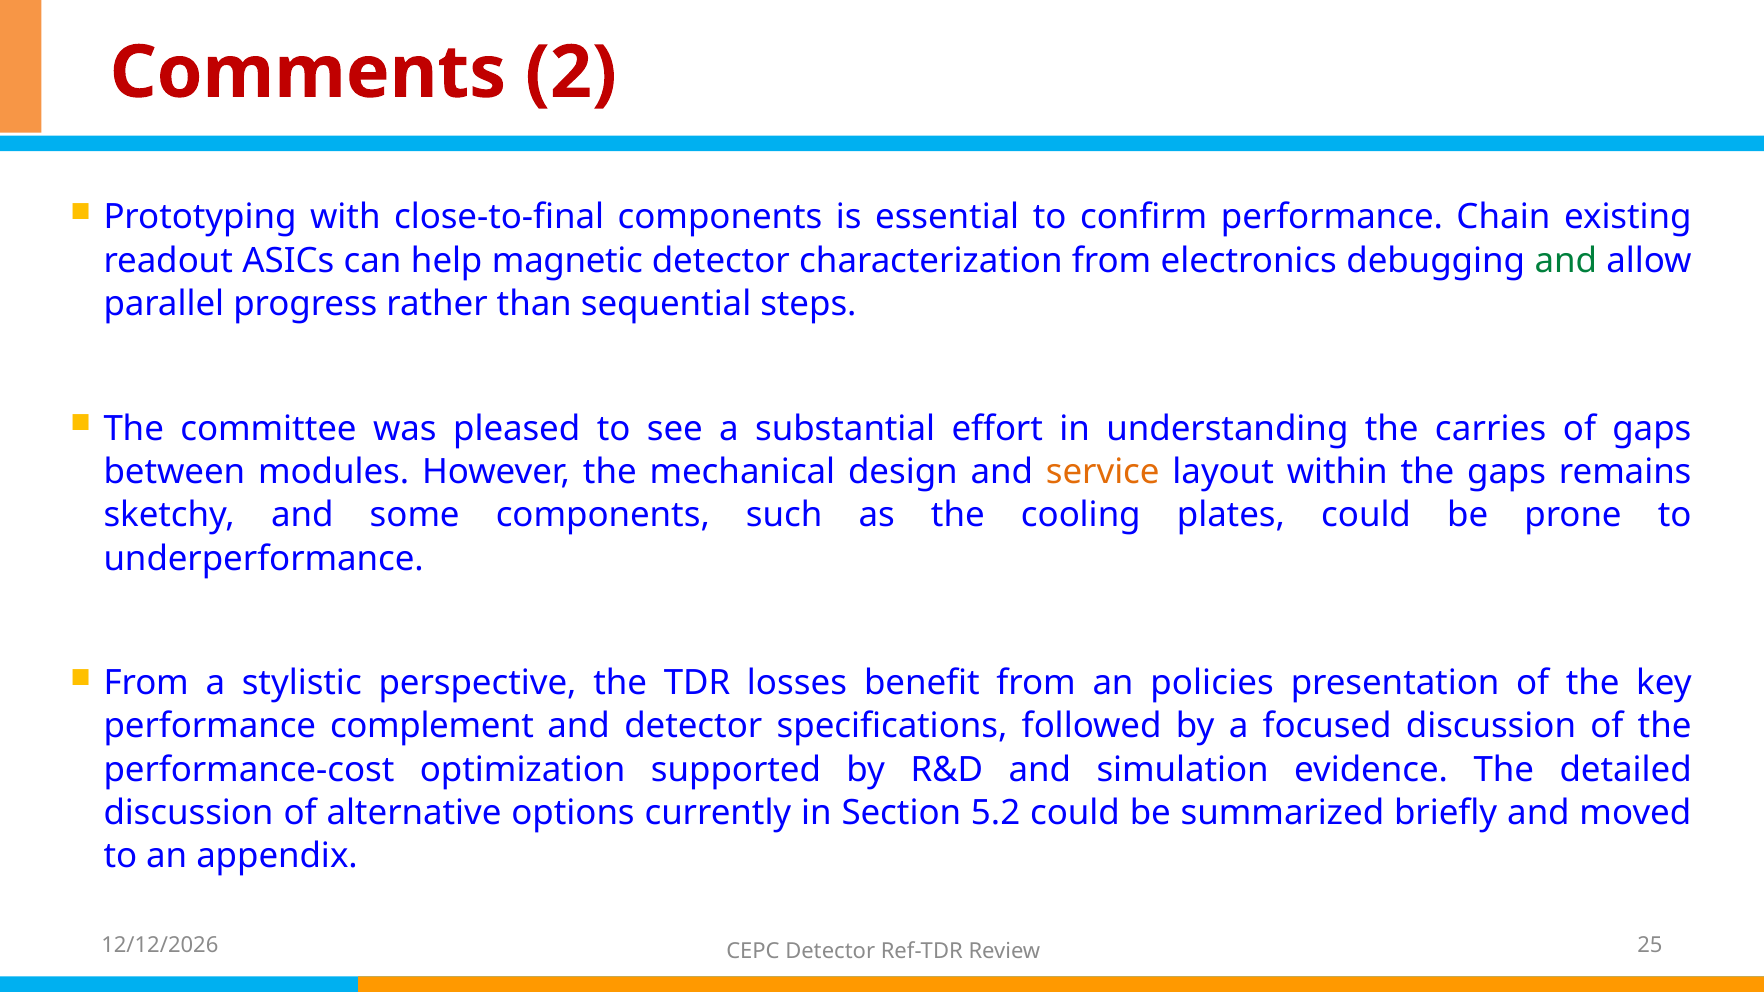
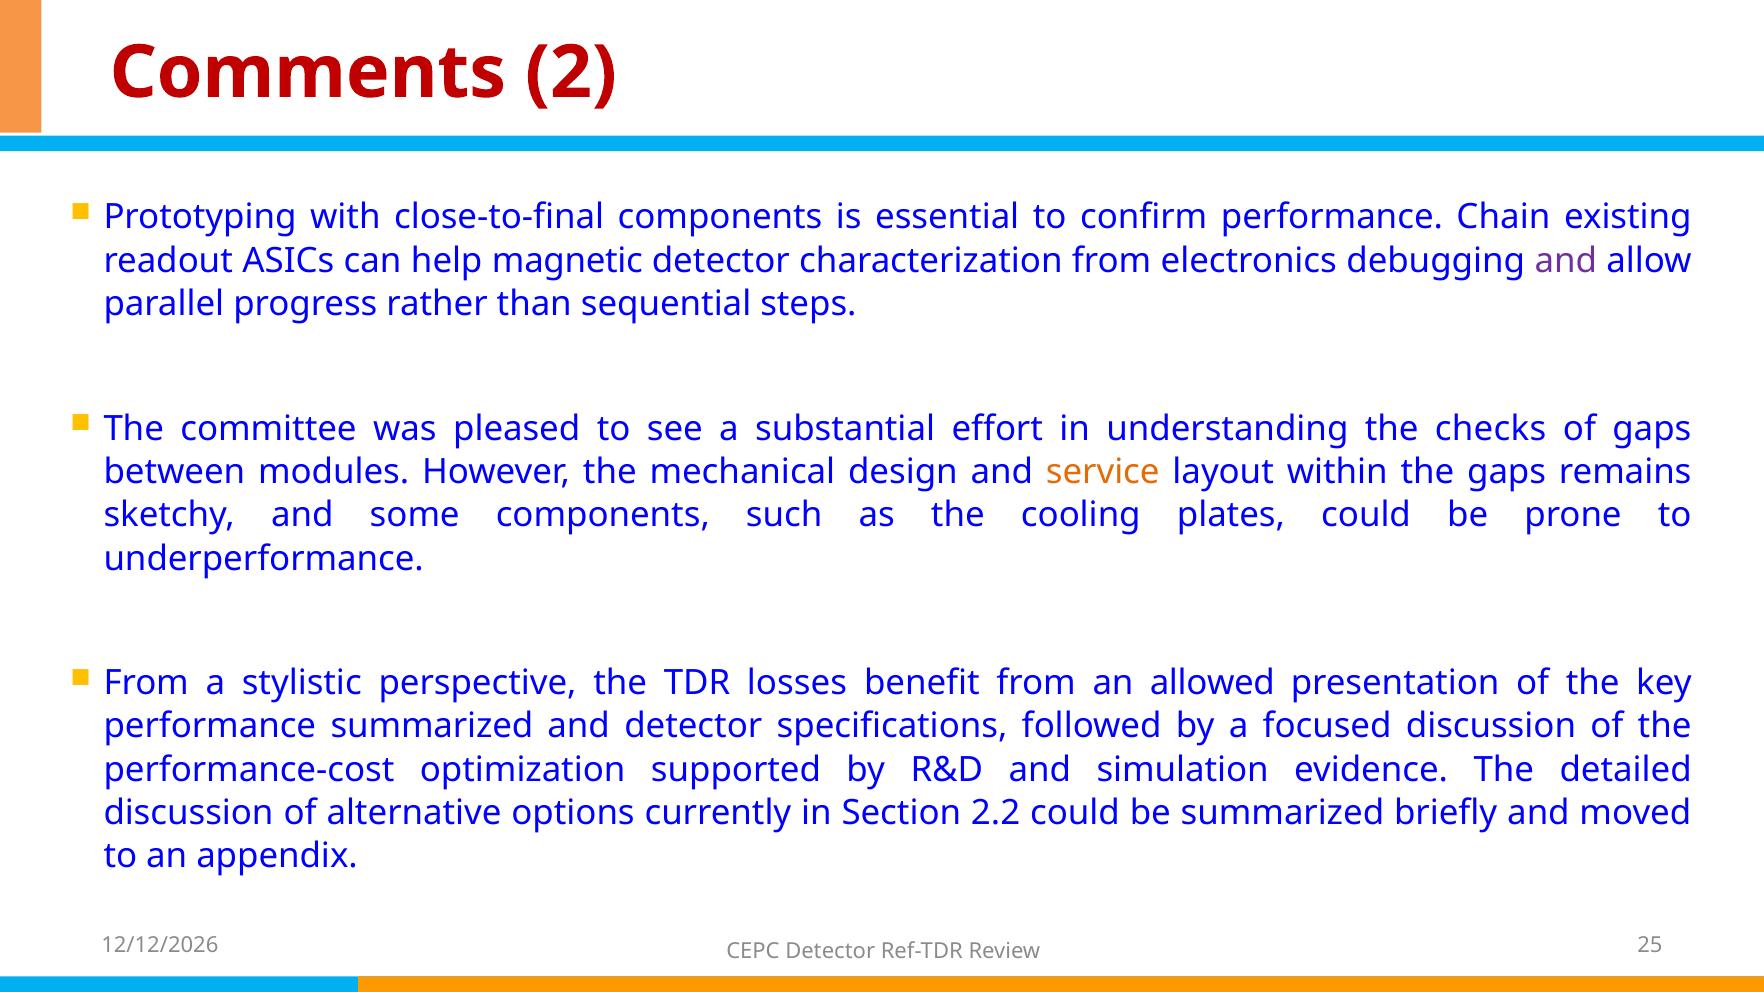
and colour: green -> purple (1566, 261)
carries: carries -> checks (1491, 429)
policies: policies -> allowed (1212, 683)
performance complement: complement -> summarized (432, 726)
5.2: 5.2 -> 2.2 (996, 813)
